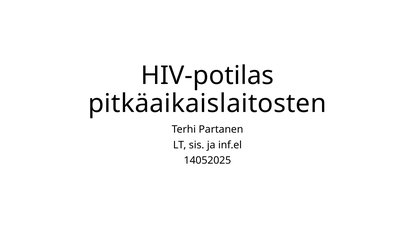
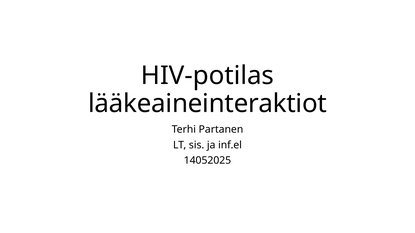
pitkäaikaislaitosten: pitkäaikaislaitosten -> lääkeaineinteraktiot (208, 104)
